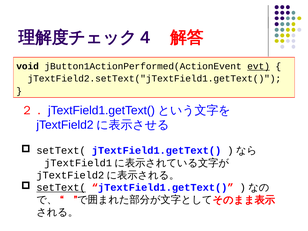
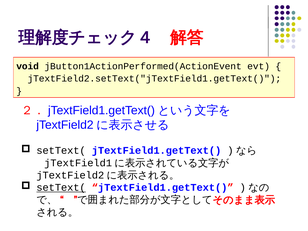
evt underline: present -> none (259, 66)
